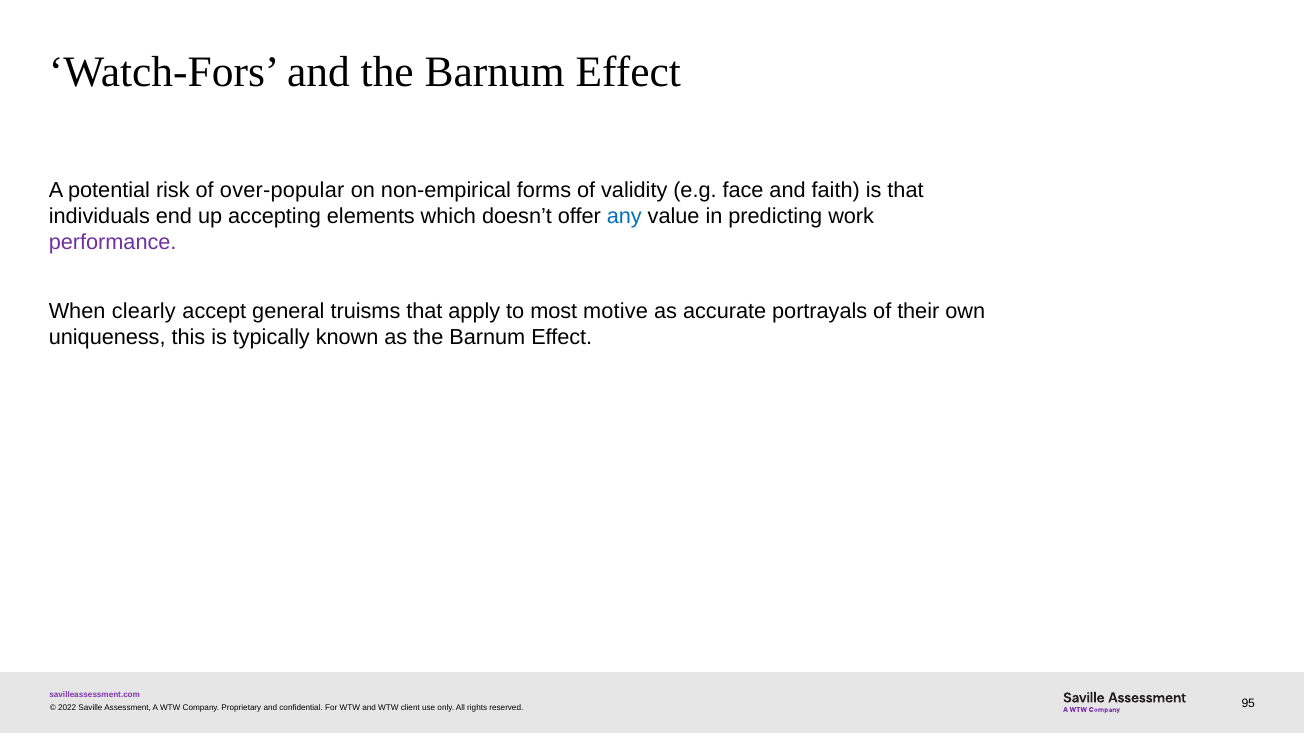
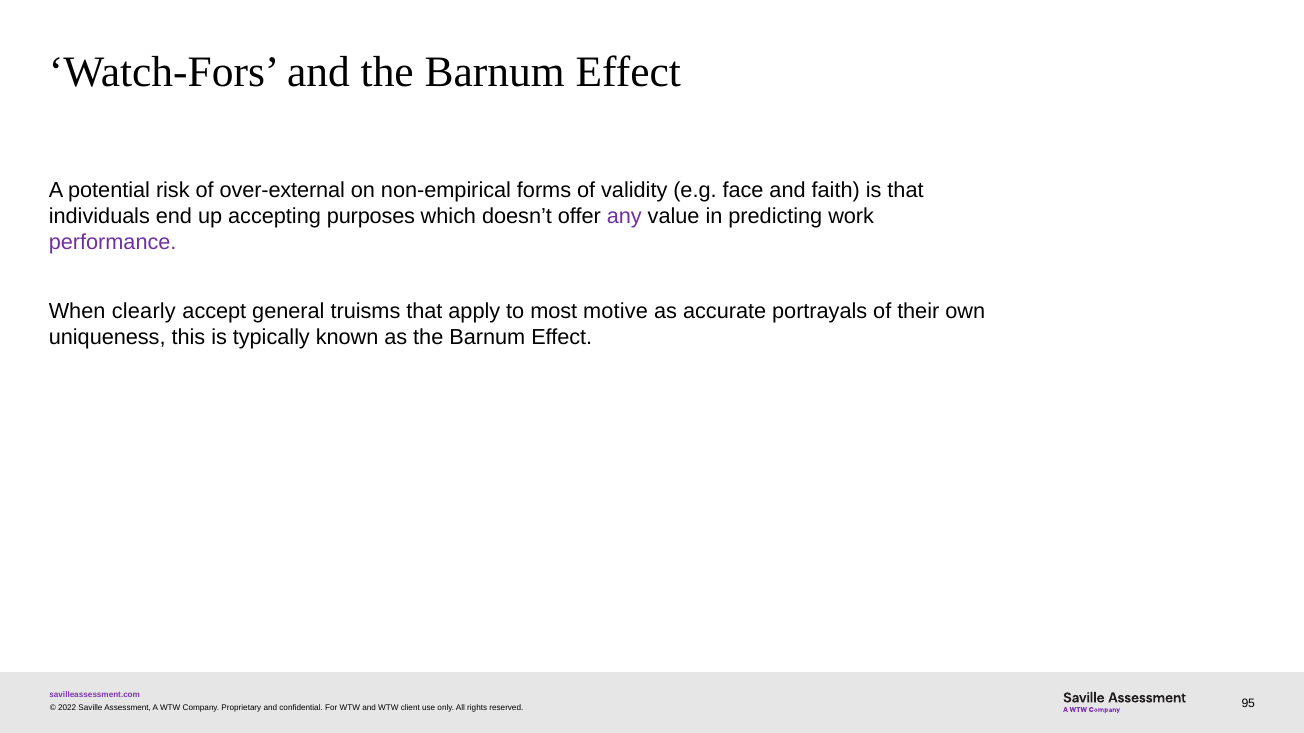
over-popular: over-popular -> over-external (282, 191)
elements: elements -> purposes (371, 217)
any colour: blue -> purple (624, 217)
